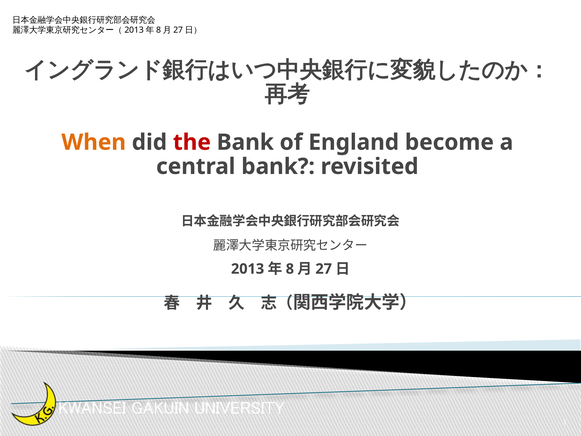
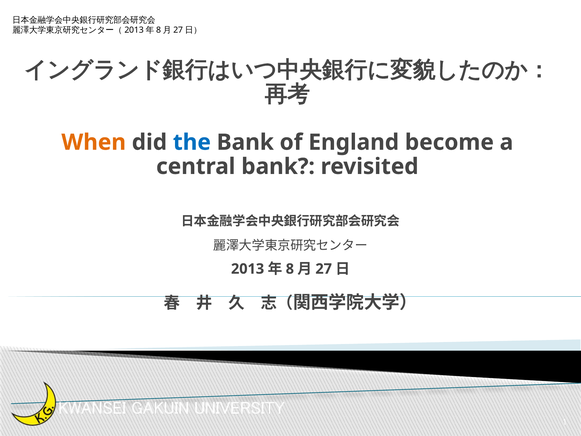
the colour: red -> blue (192, 142)
